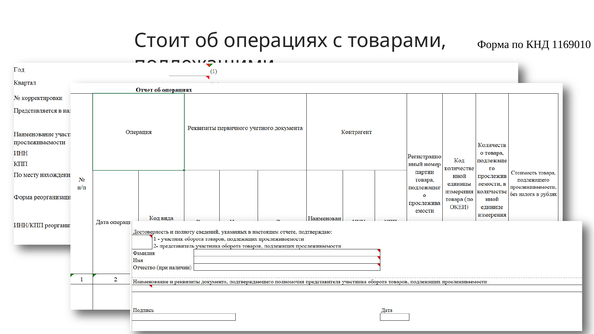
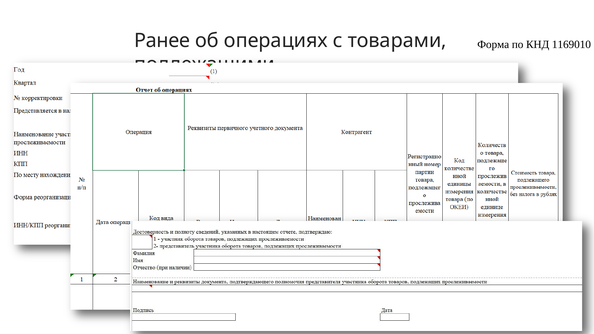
Стоит: Стоит -> Ранее (162, 41)
